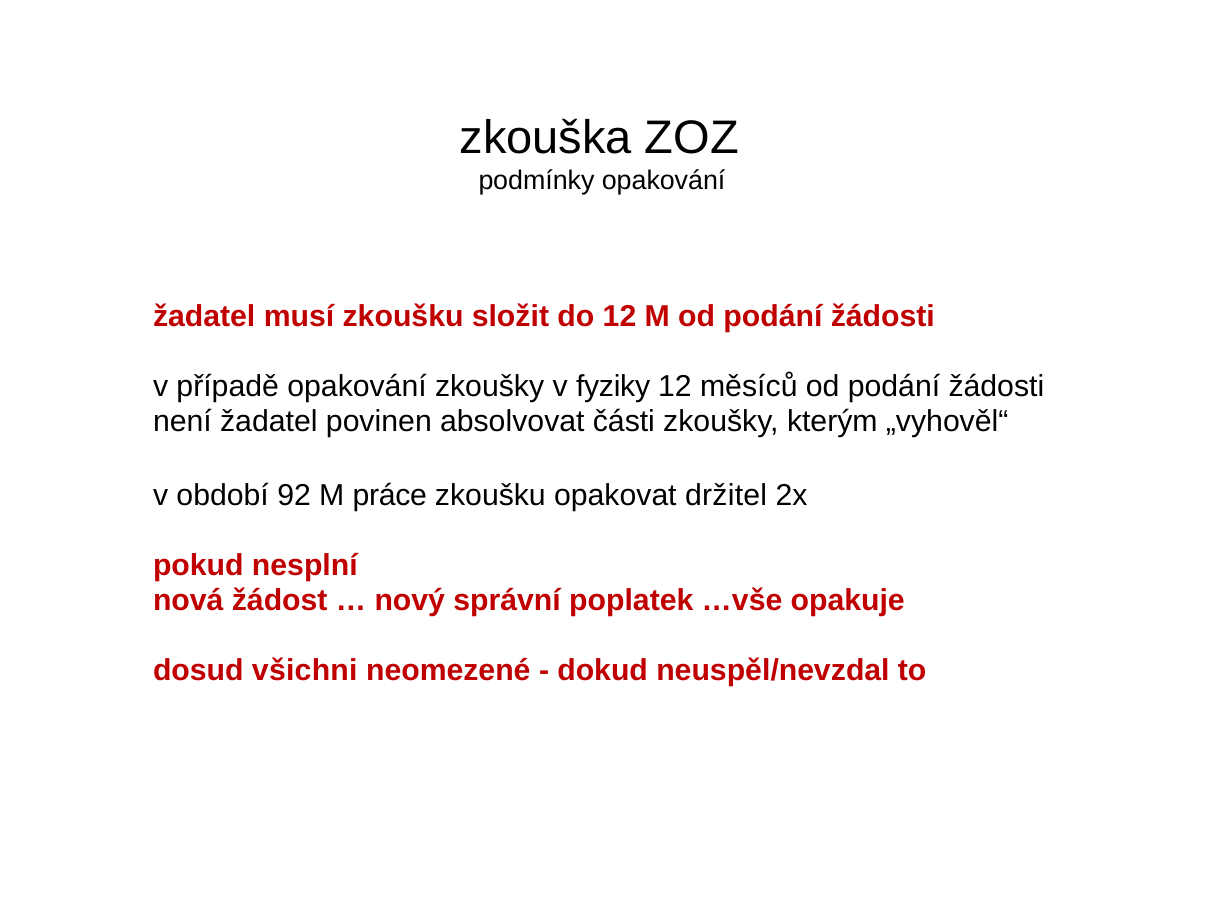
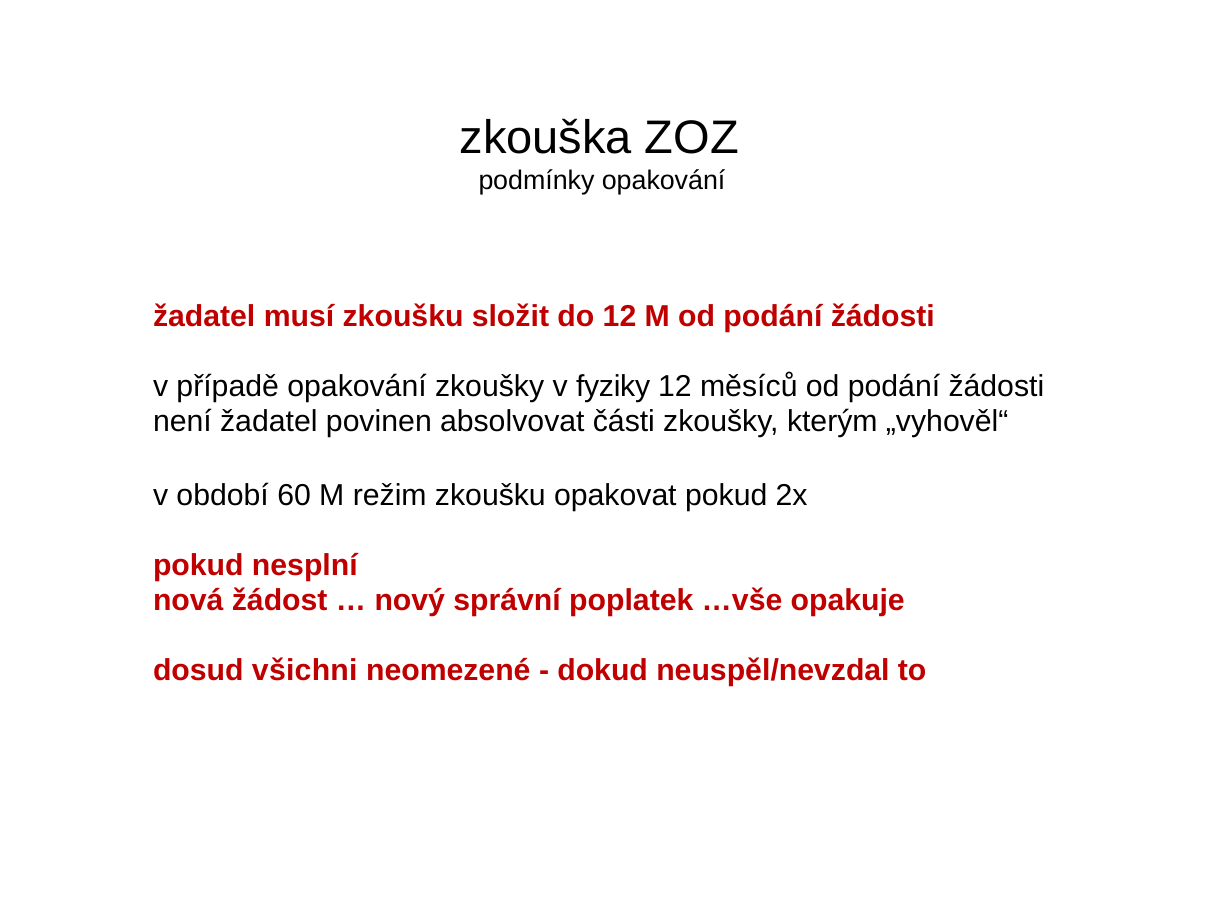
92: 92 -> 60 (294, 495)
práce: práce -> režim (390, 495)
opakovat držitel: držitel -> pokud (726, 495)
